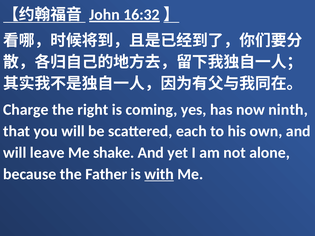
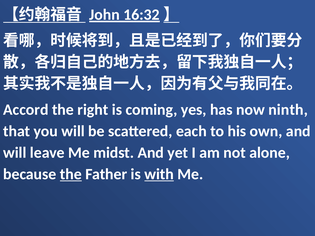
Charge: Charge -> Accord (26, 110)
shake: shake -> midst (114, 153)
the underline: none -> present (71, 174)
